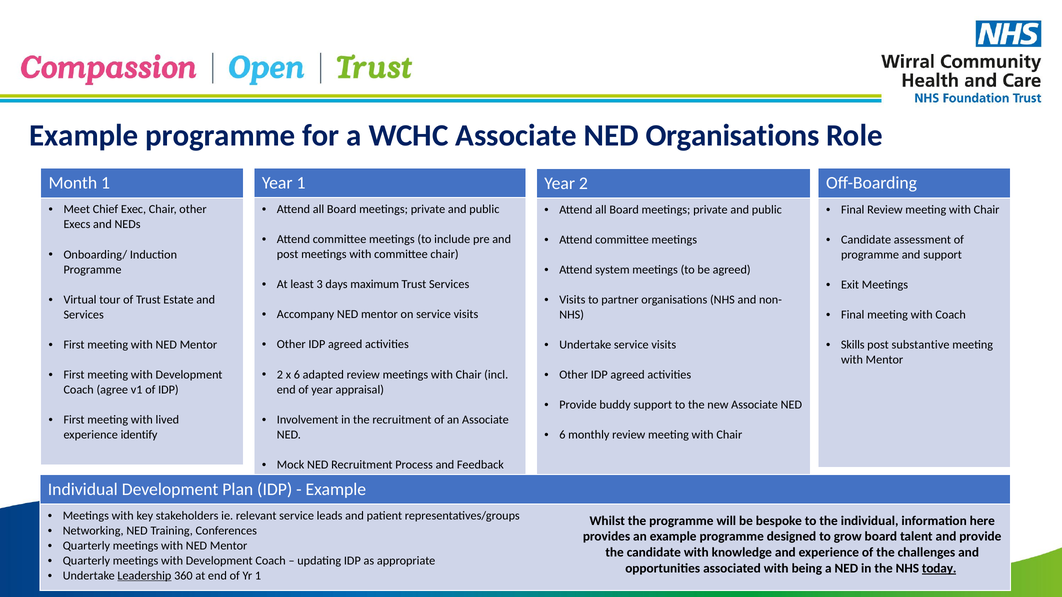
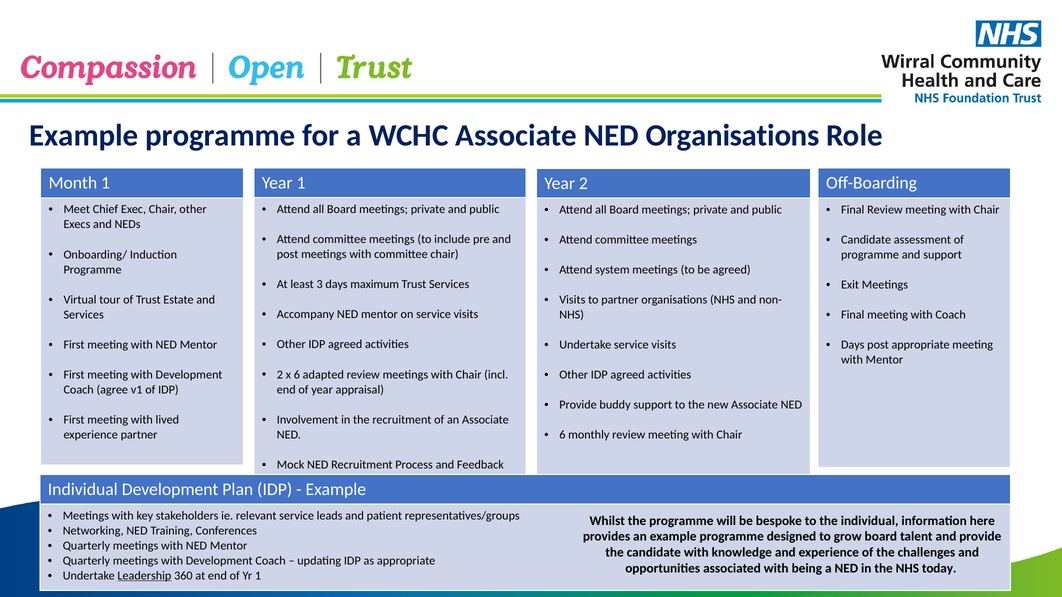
Skills: Skills -> Days (853, 345)
post substantive: substantive -> appropriate (921, 345)
experience identify: identify -> partner (139, 435)
today underline: present -> none (939, 569)
